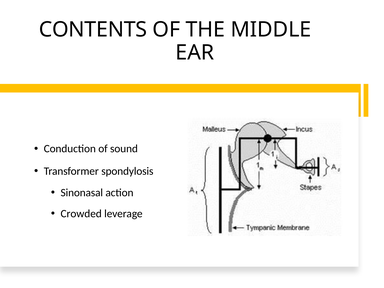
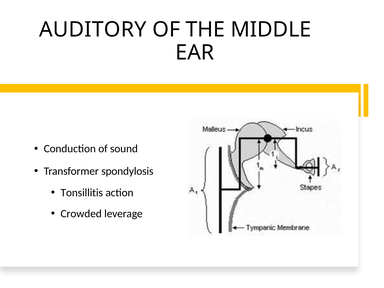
CONTENTS: CONTENTS -> AUDITORY (93, 30)
Sinonasal: Sinonasal -> Tonsillitis (82, 193)
